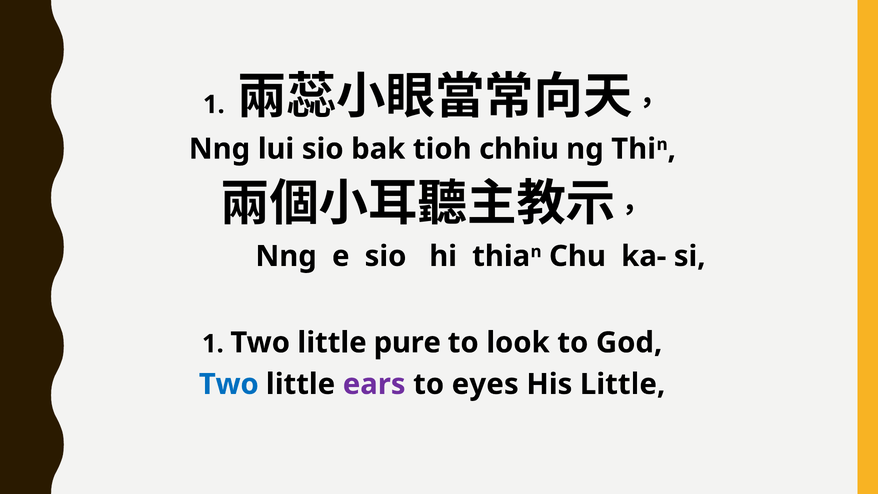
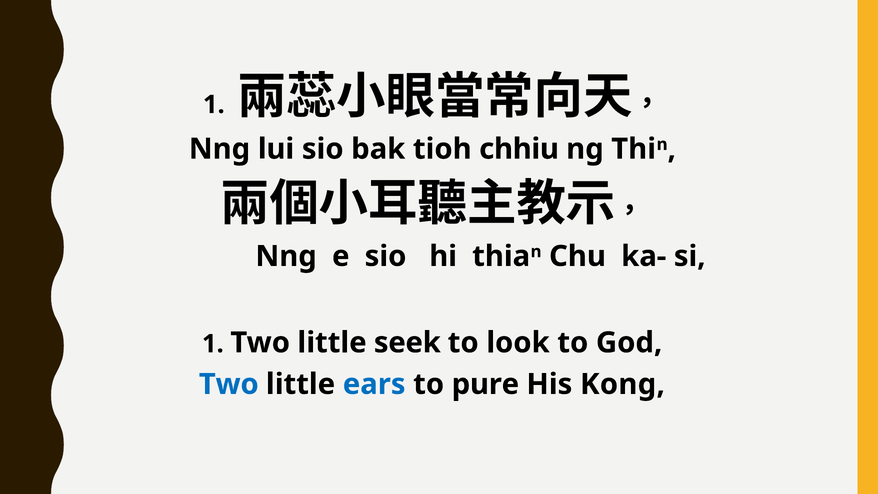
pure: pure -> seek (407, 343)
ears colour: purple -> blue (374, 384)
eyes: eyes -> pure (485, 384)
His Little: Little -> Kong (622, 384)
